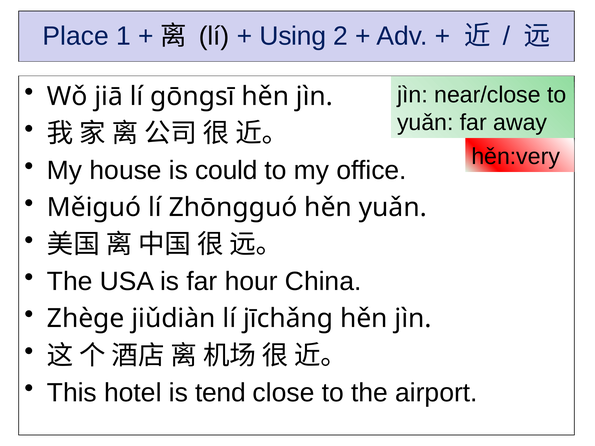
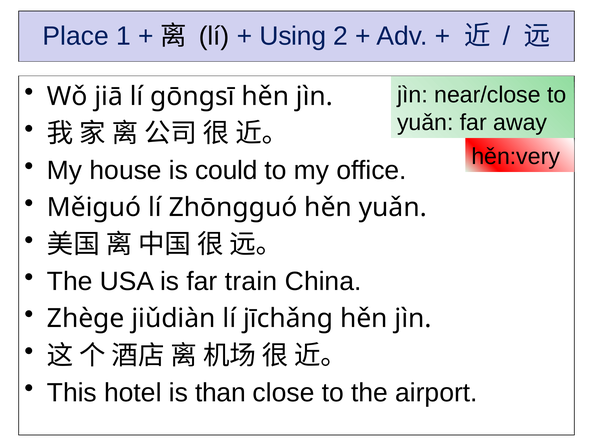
hour: hour -> train (251, 282)
tend: tend -> than (220, 393)
